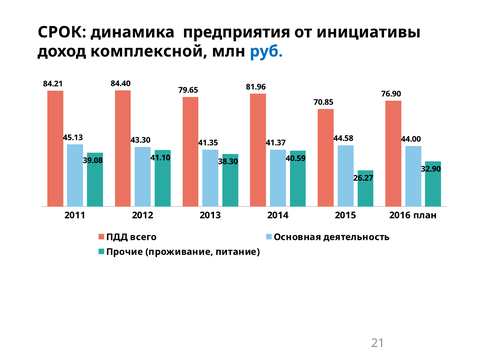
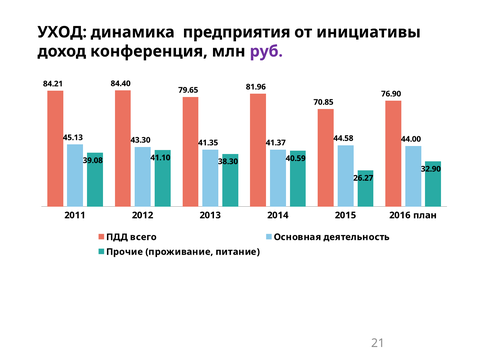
СРОК: СРОК -> УХОД (62, 32)
комплексной: комплексной -> конференция (149, 51)
руб colour: blue -> purple (266, 51)
